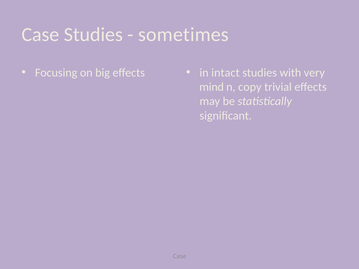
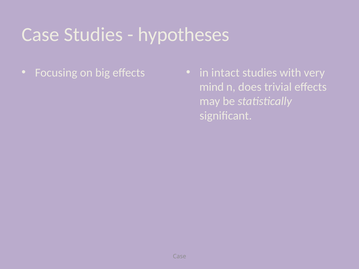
sometimes: sometimes -> hypotheses (184, 35)
copy: copy -> does (250, 87)
